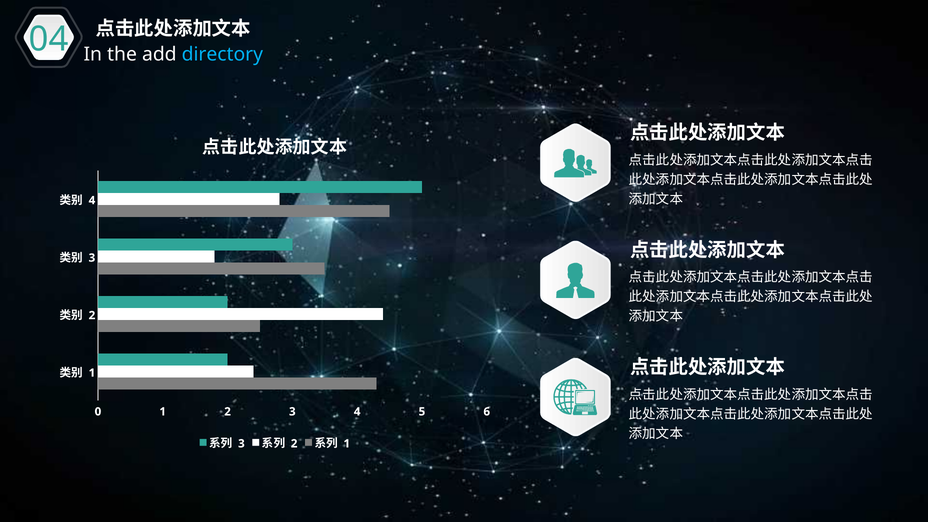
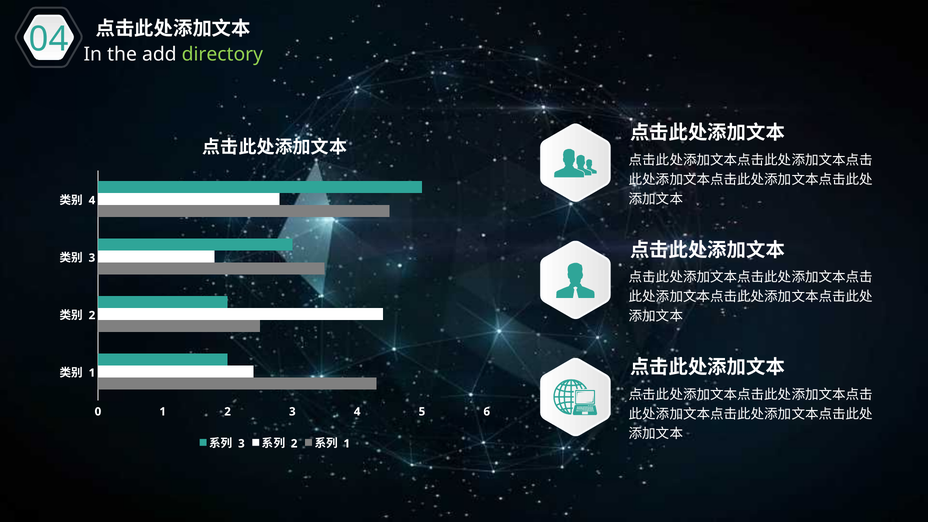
directory colour: light blue -> light green (222, 55)
